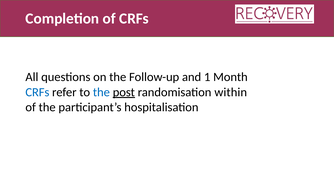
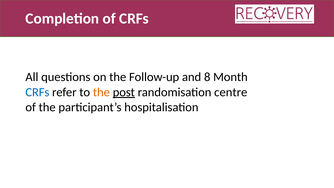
1: 1 -> 8 (207, 77)
the colour: blue -> orange (101, 92)
within: within -> centre (231, 92)
